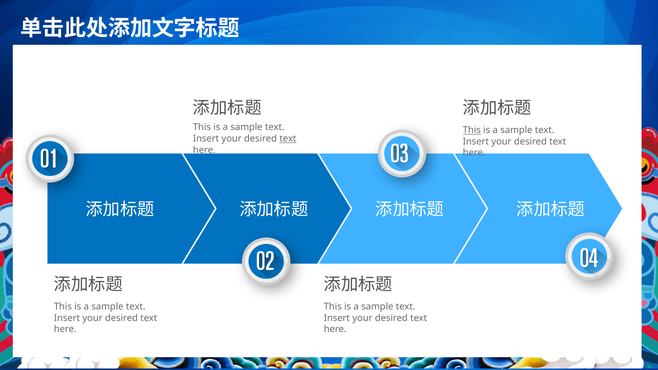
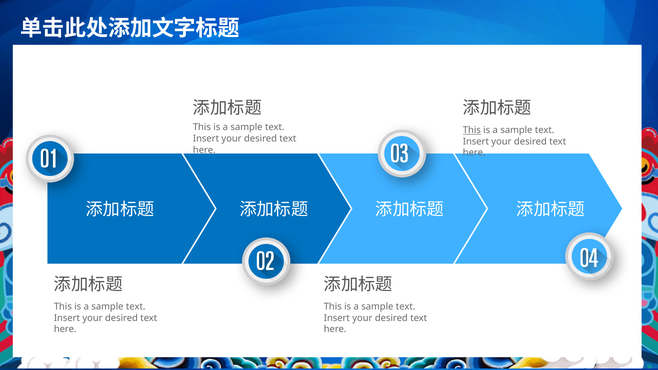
text underline: present -> none (288, 139)
